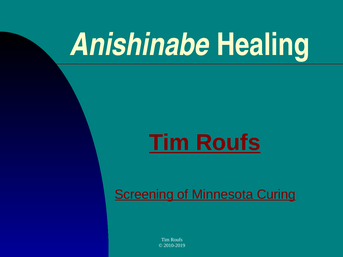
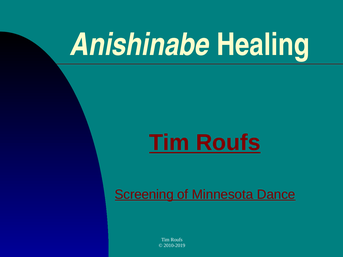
Curing: Curing -> Dance (276, 195)
